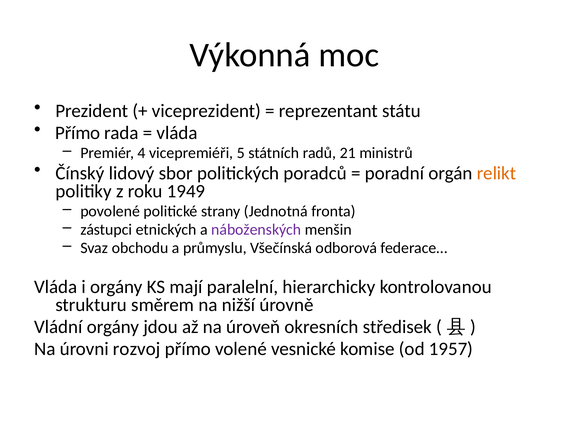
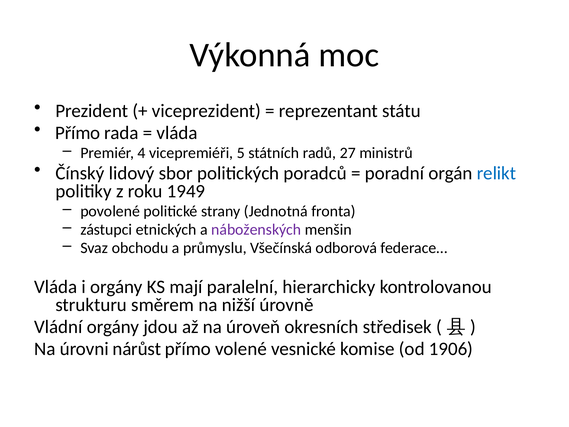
21: 21 -> 27 (348, 153)
relikt colour: orange -> blue (496, 173)
rozvoj: rozvoj -> nárůst (137, 349)
1957: 1957 -> 1906 (451, 349)
